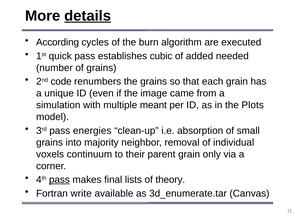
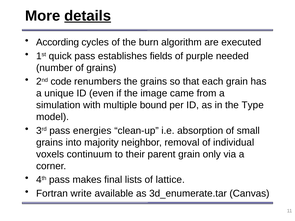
cubic: cubic -> fields (161, 56)
added: added -> purple (200, 56)
meant: meant -> bound (153, 105)
Plots: Plots -> Type (253, 105)
pass underline: present -> none (59, 180)
theory: theory -> lattice (170, 180)
